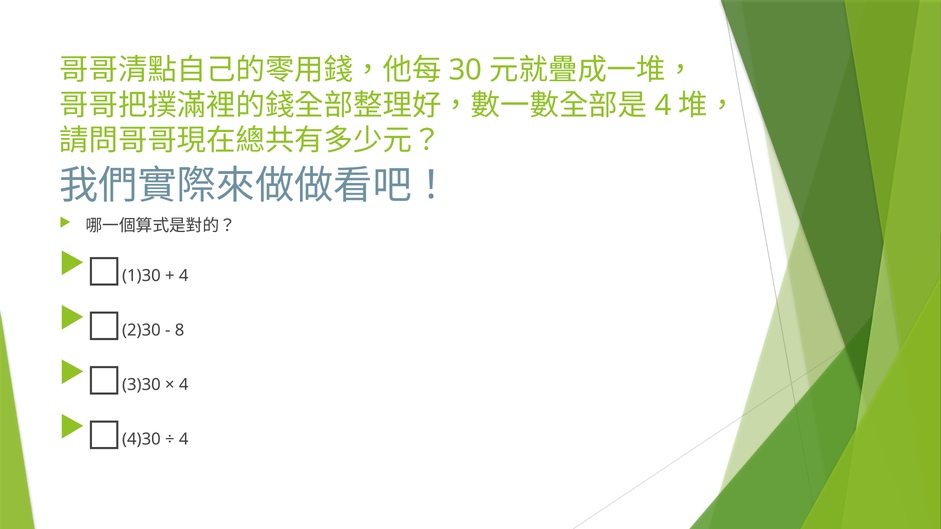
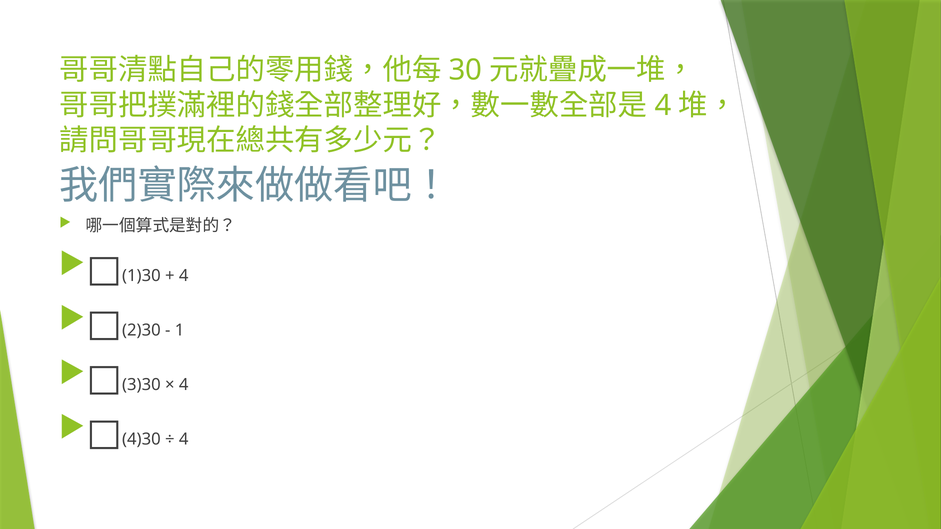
8: 8 -> 1 (180, 331)
